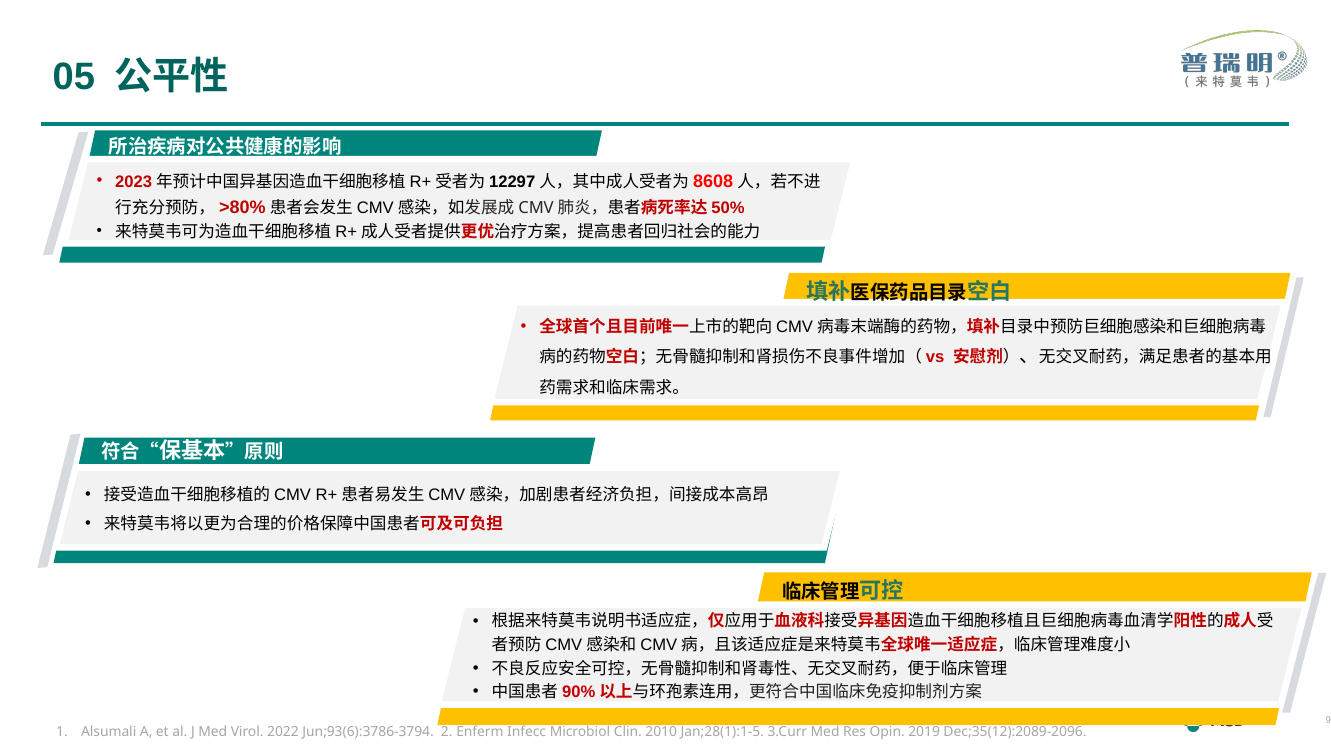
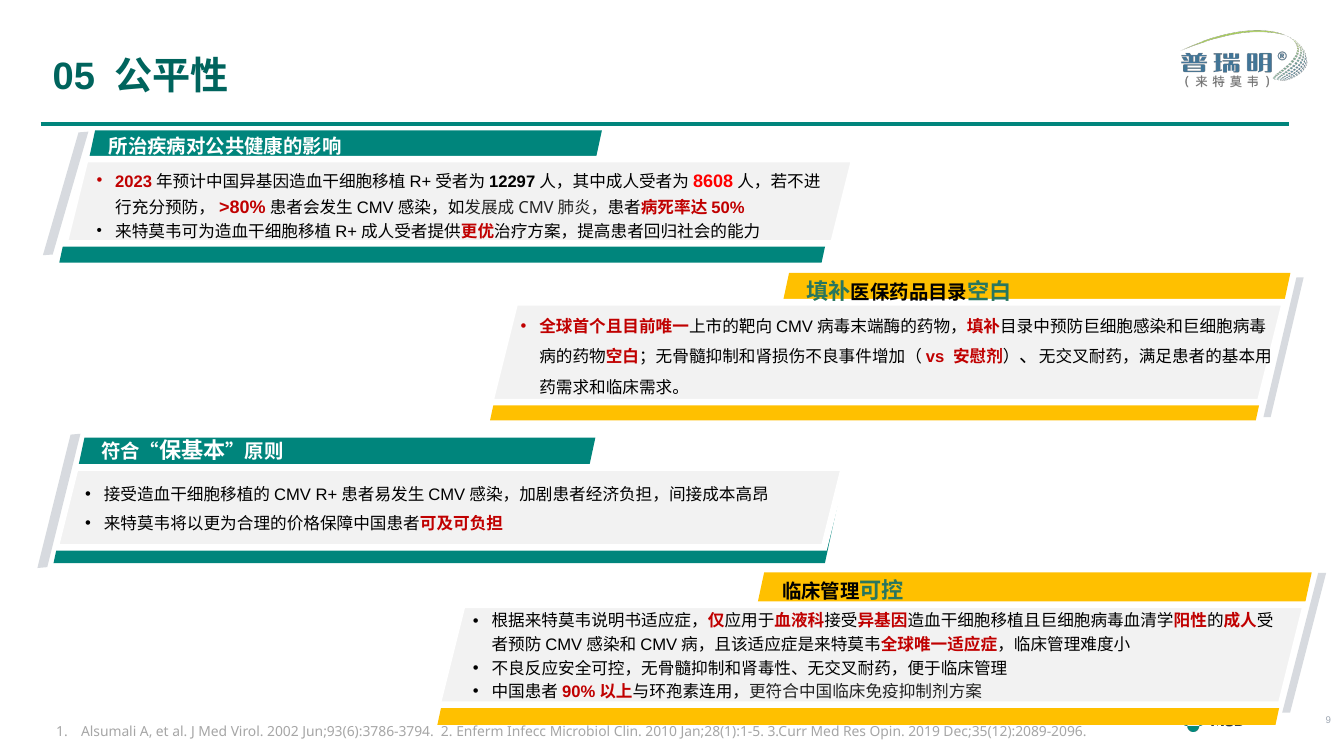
2022: 2022 -> 2002 (283, 732)
